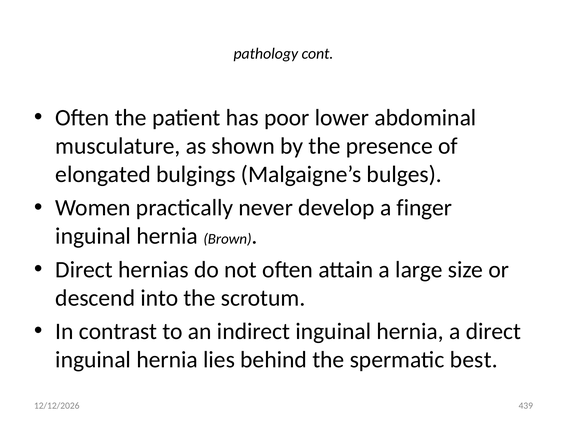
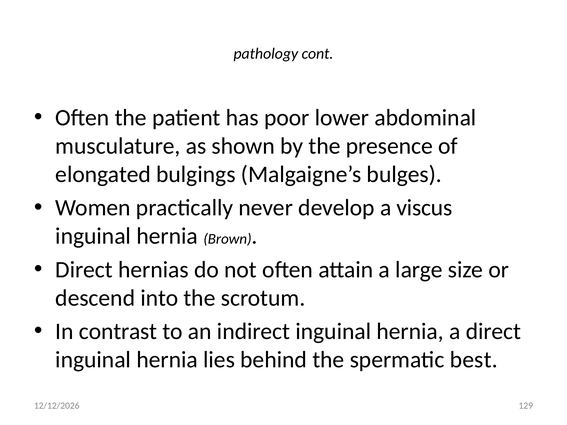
finger: finger -> viscus (424, 208)
439: 439 -> 129 (526, 406)
